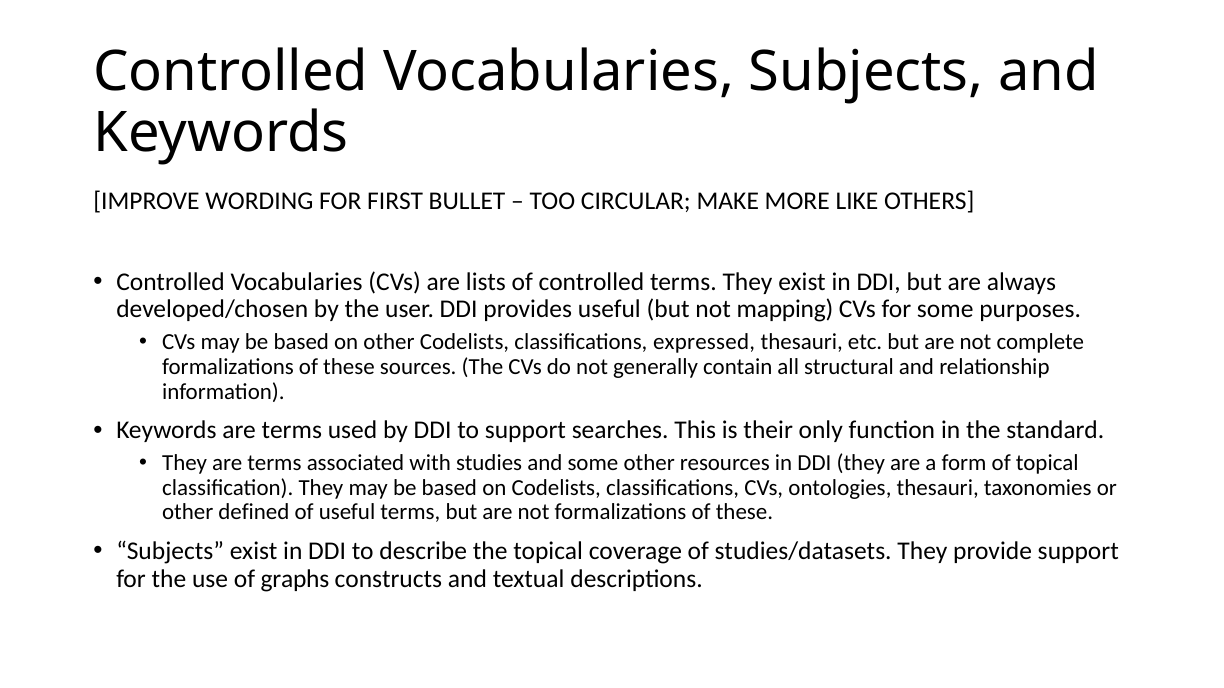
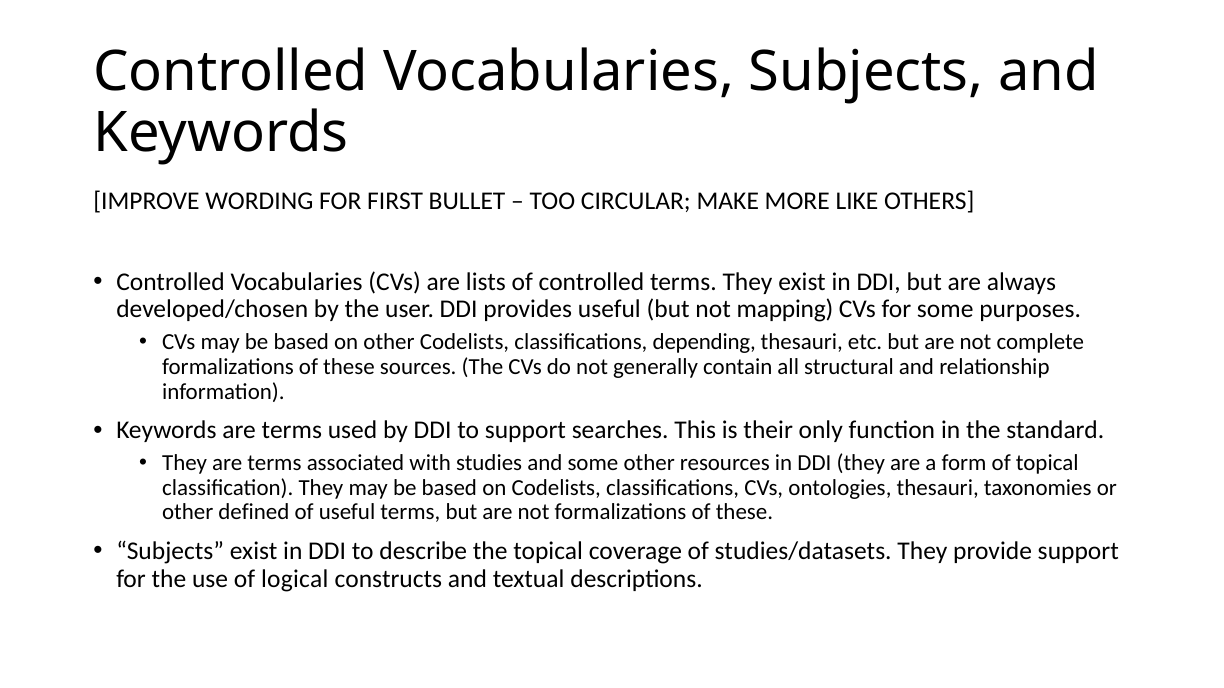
expressed: expressed -> depending (704, 342)
graphs: graphs -> logical (295, 579)
